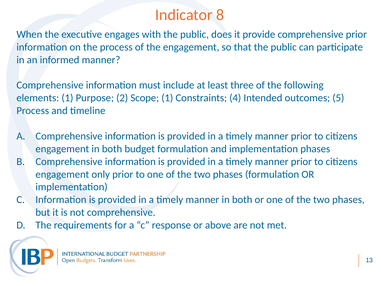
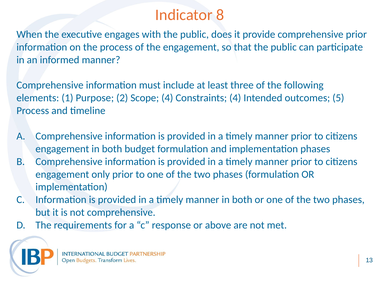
Scope 1: 1 -> 4 (167, 98)
